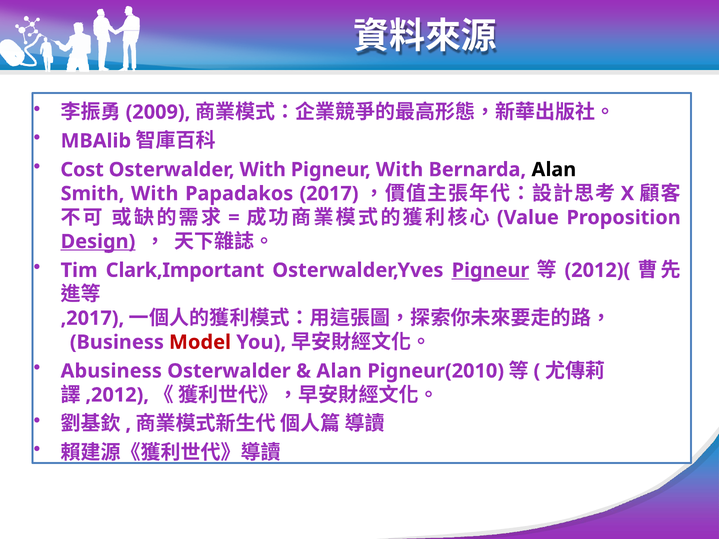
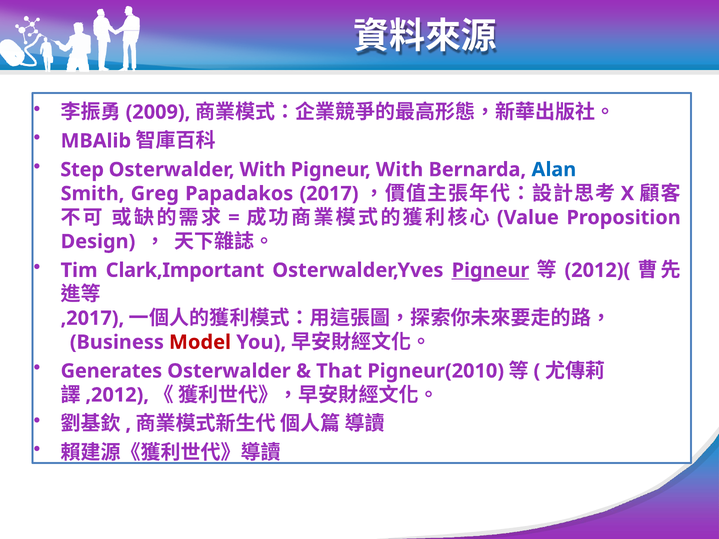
Cost: Cost -> Step (82, 170)
Alan colour: black -> blue (554, 170)
Smith With: With -> Greg (155, 194)
Design underline: present -> none (98, 242)
Abusiness: Abusiness -> Generates (111, 371)
Alan: Alan -> That (339, 371)
